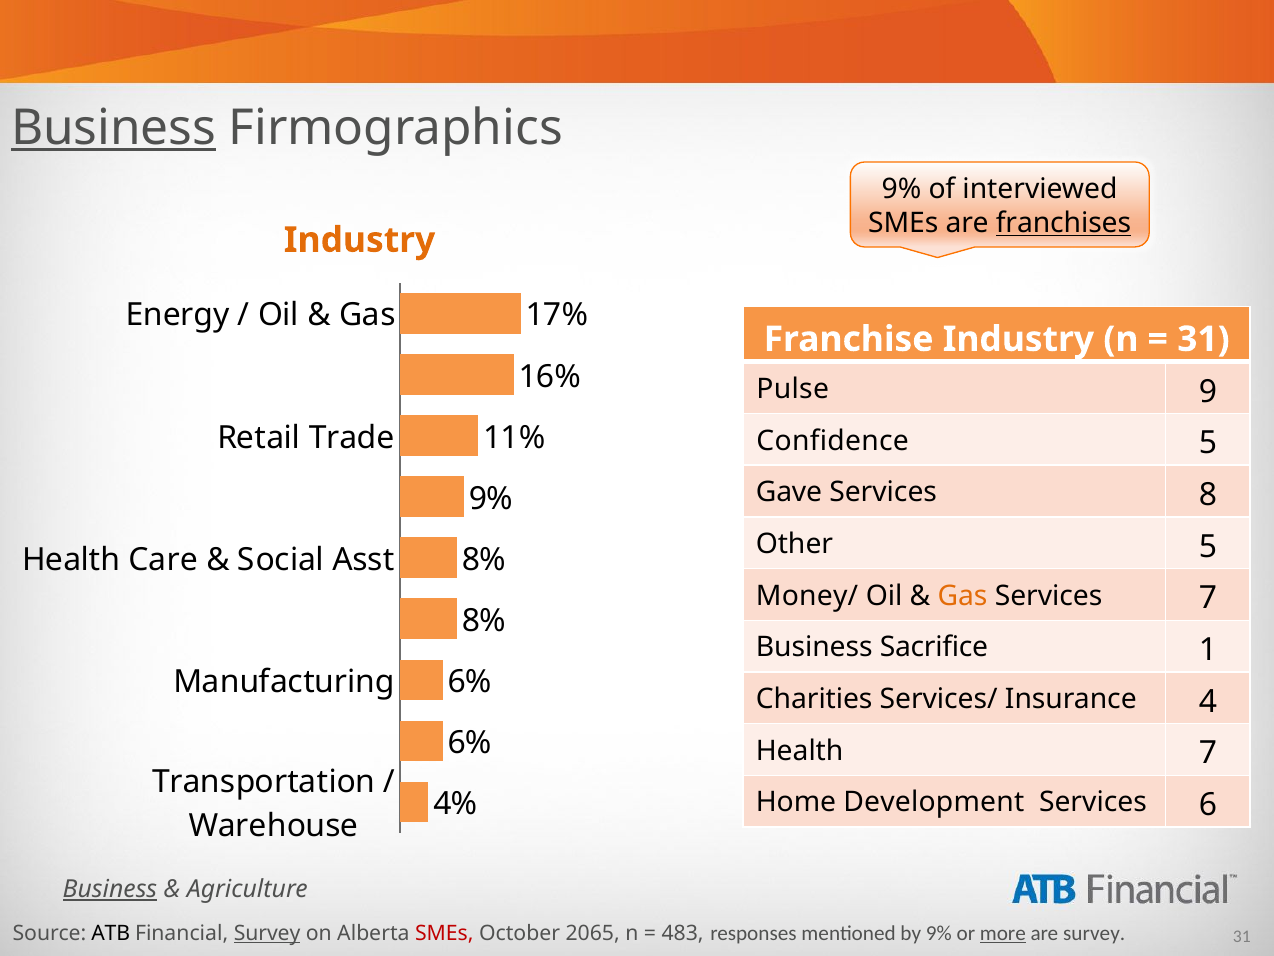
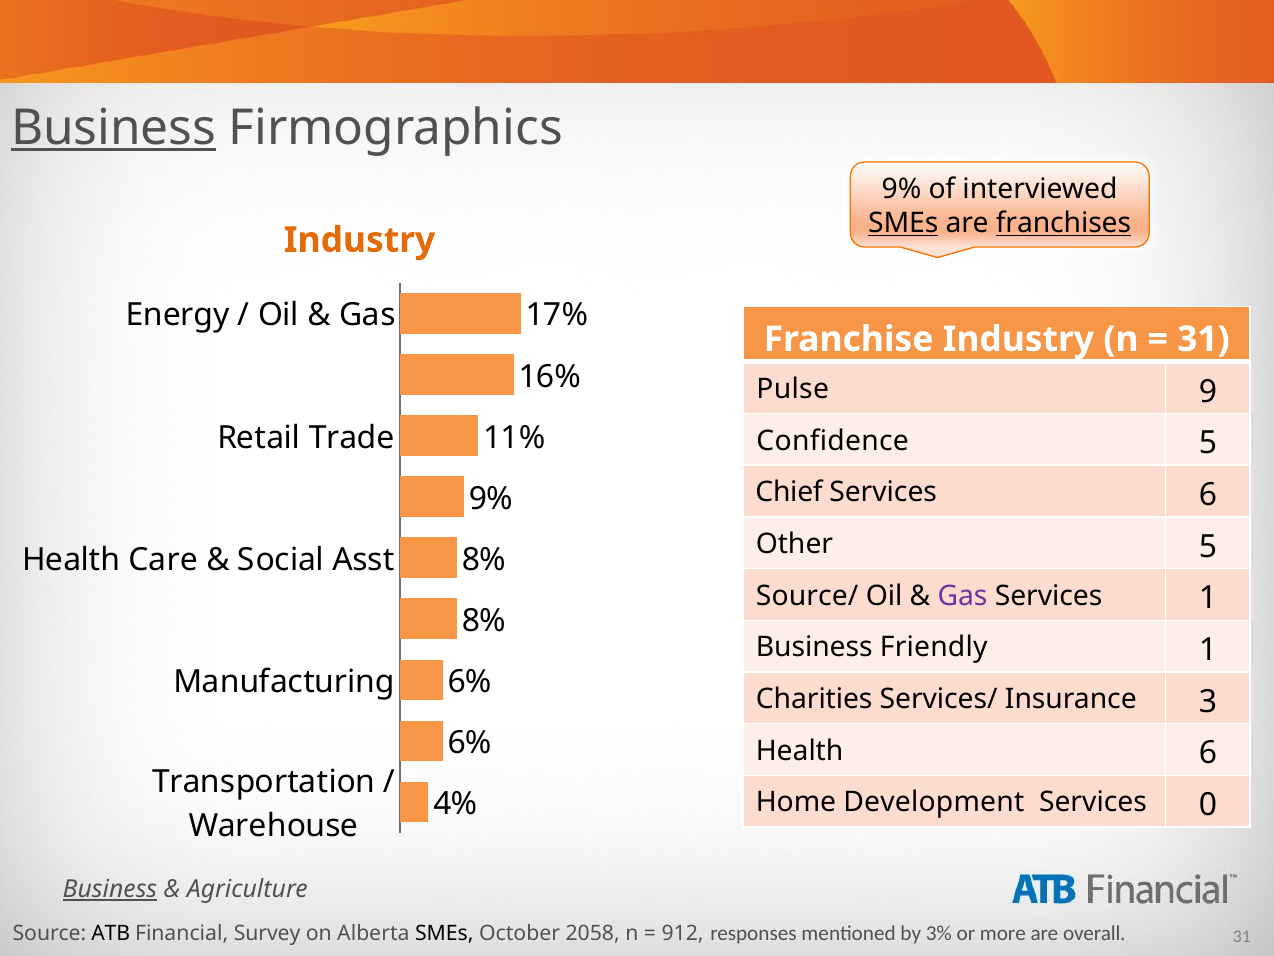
SMEs underline: none -> present (903, 223)
Gave: Gave -> Chief (789, 492)
Services 8: 8 -> 6 (1208, 495)
Money/: Money/ -> Source/ (807, 595)
Gas colour: orange -> purple (963, 595)
Services 7: 7 -> 1 (1208, 598)
Sacrifice: Sacrifice -> Friendly (934, 647)
4: 4 -> 3 (1208, 701)
Health 7: 7 -> 6 (1208, 753)
6: 6 -> 0 (1208, 805)
Survey underline: present -> none (267, 933)
SMEs colour: red -> black (444, 933)
2065: 2065 -> 2058 (593, 933)
483: 483 -> 912 (683, 933)
by 9%: 9% -> 3% (939, 933)
more underline: present -> none (1003, 933)
are survey: survey -> overall (1094, 933)
